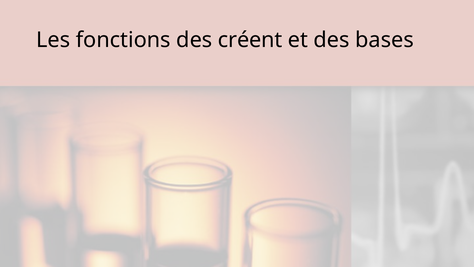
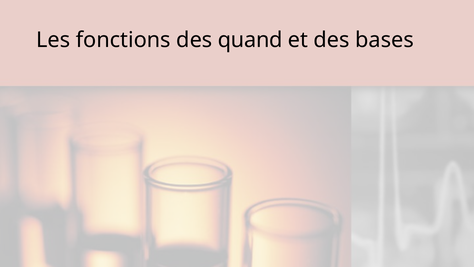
créent: créent -> quand (250, 40)
